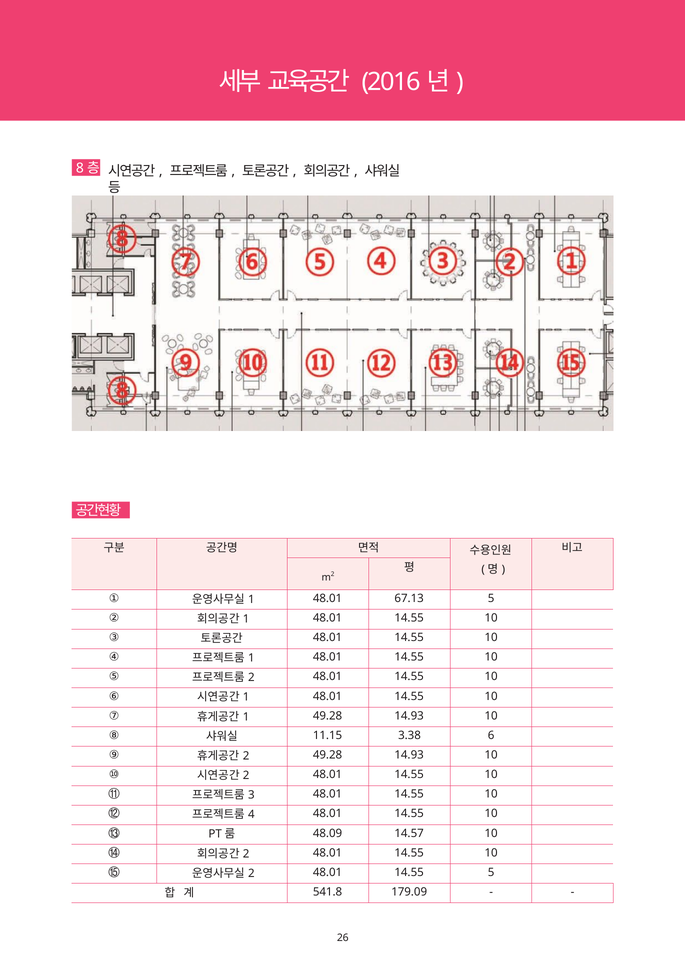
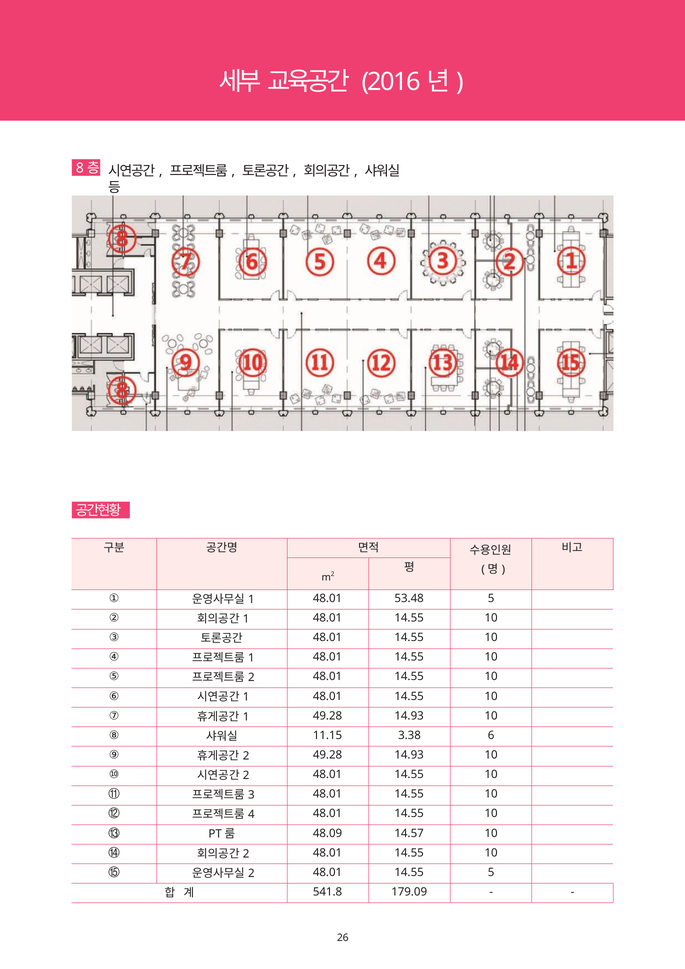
67.13: 67.13 -> 53.48 (409, 599)
